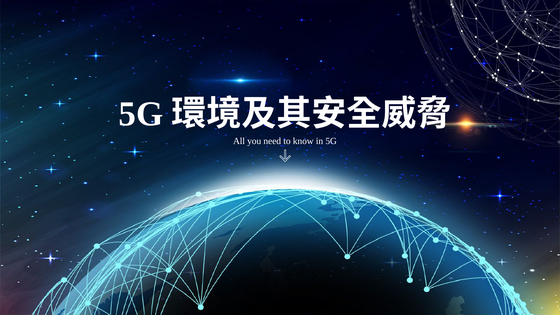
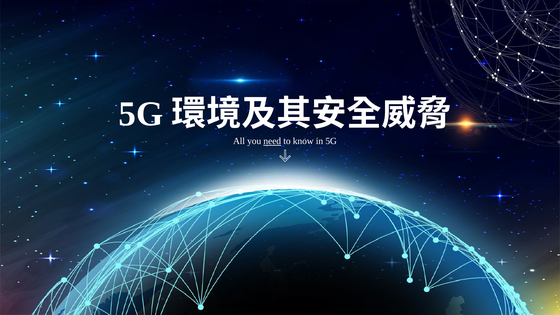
need underline: none -> present (272, 141)
